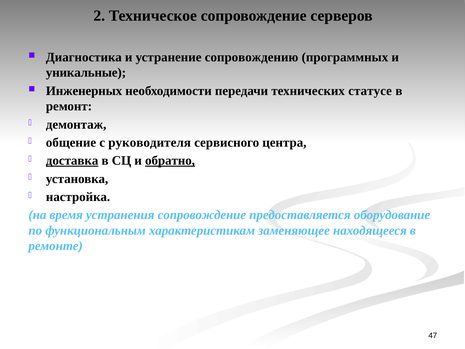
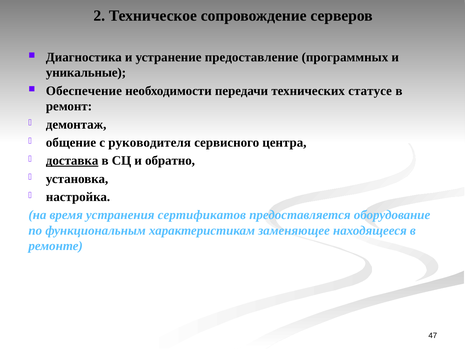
сопровождению: сопровождению -> предоставление (252, 57)
Инженерных: Инженерных -> Обеспечение (84, 91)
обратно underline: present -> none (170, 161)
устранения сопровождение: сопровождение -> сертификатов (202, 215)
